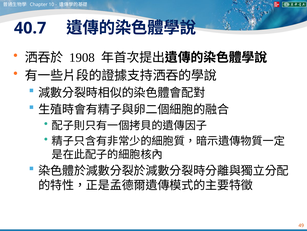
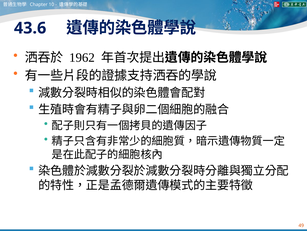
40.7: 40.7 -> 43.6 (30, 28)
1908: 1908 -> 1962 (82, 58)
